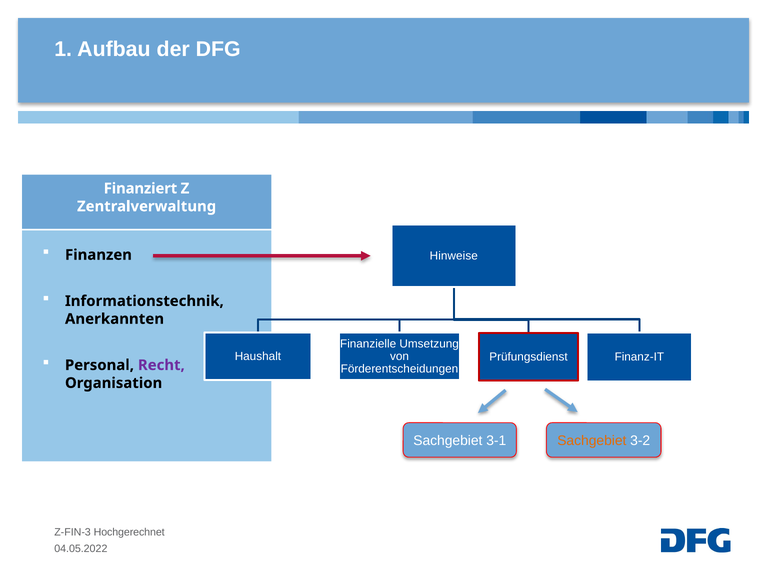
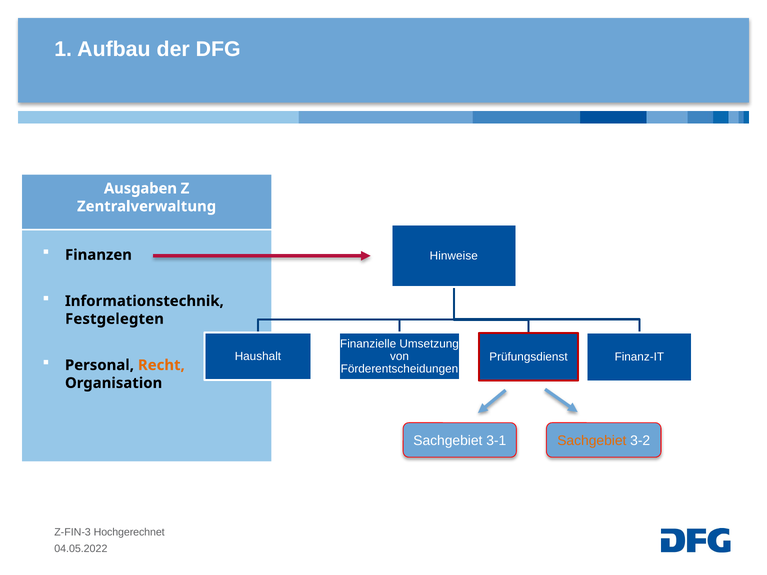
Finanziert: Finanziert -> Ausgaben (140, 189)
Anerkannten: Anerkannten -> Festgelegten (114, 319)
Recht colour: purple -> orange (161, 365)
